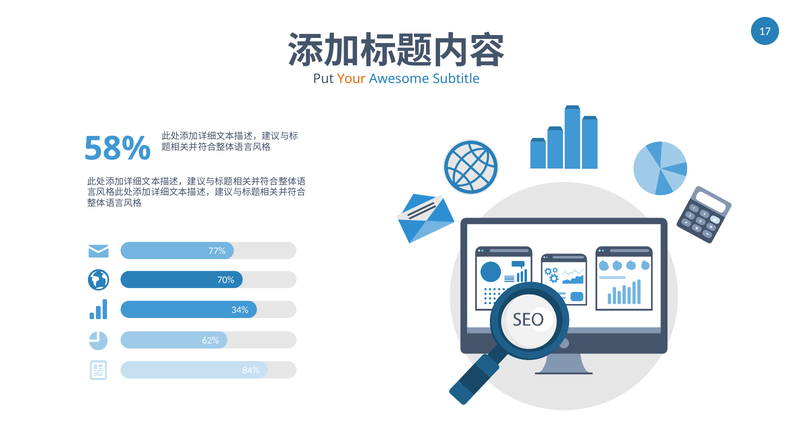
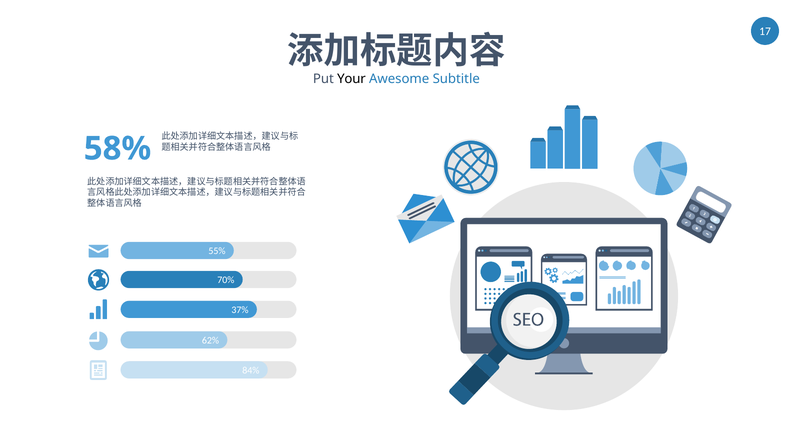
Your colour: orange -> black (351, 79)
77%: 77% -> 55% (217, 251)
34%: 34% -> 37% (240, 310)
